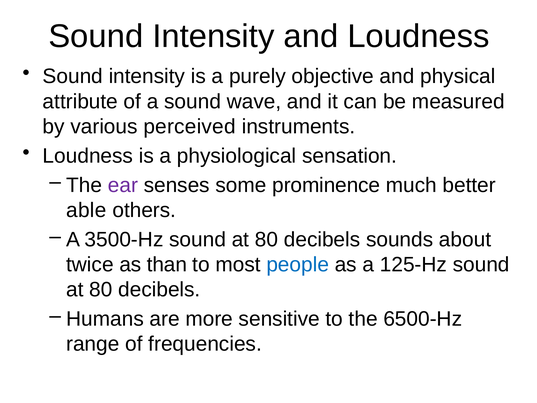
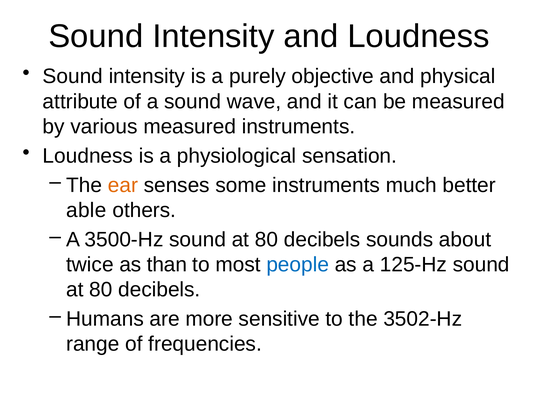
various perceived: perceived -> measured (190, 126)
ear colour: purple -> orange (123, 185)
some prominence: prominence -> instruments (326, 185)
6500-Hz: 6500-Hz -> 3502-Hz (423, 319)
